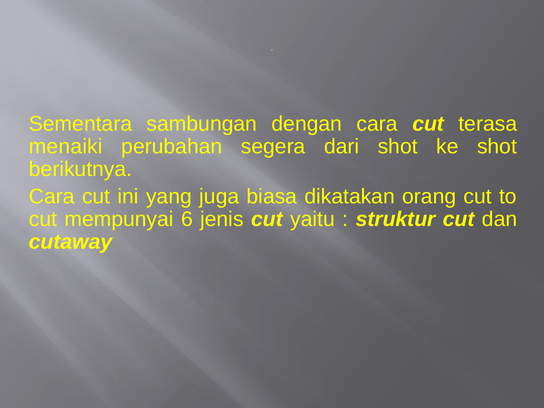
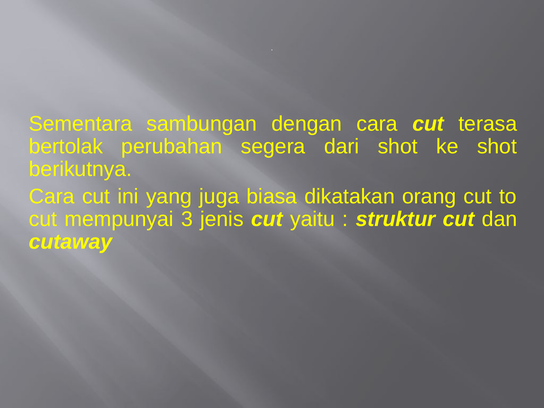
menaiki: menaiki -> bertolak (66, 147)
6: 6 -> 3 (187, 219)
